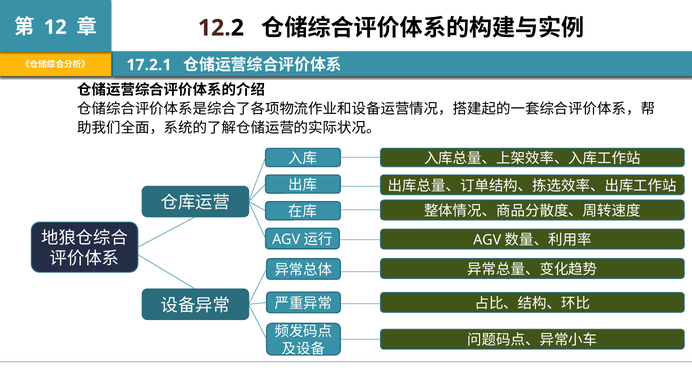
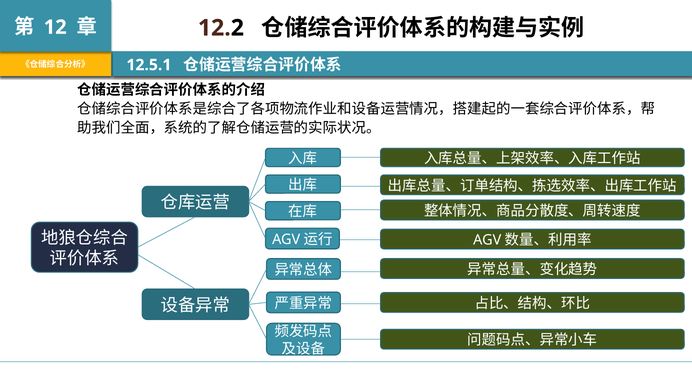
17.2.1: 17.2.1 -> 12.5.1 (149, 65)
